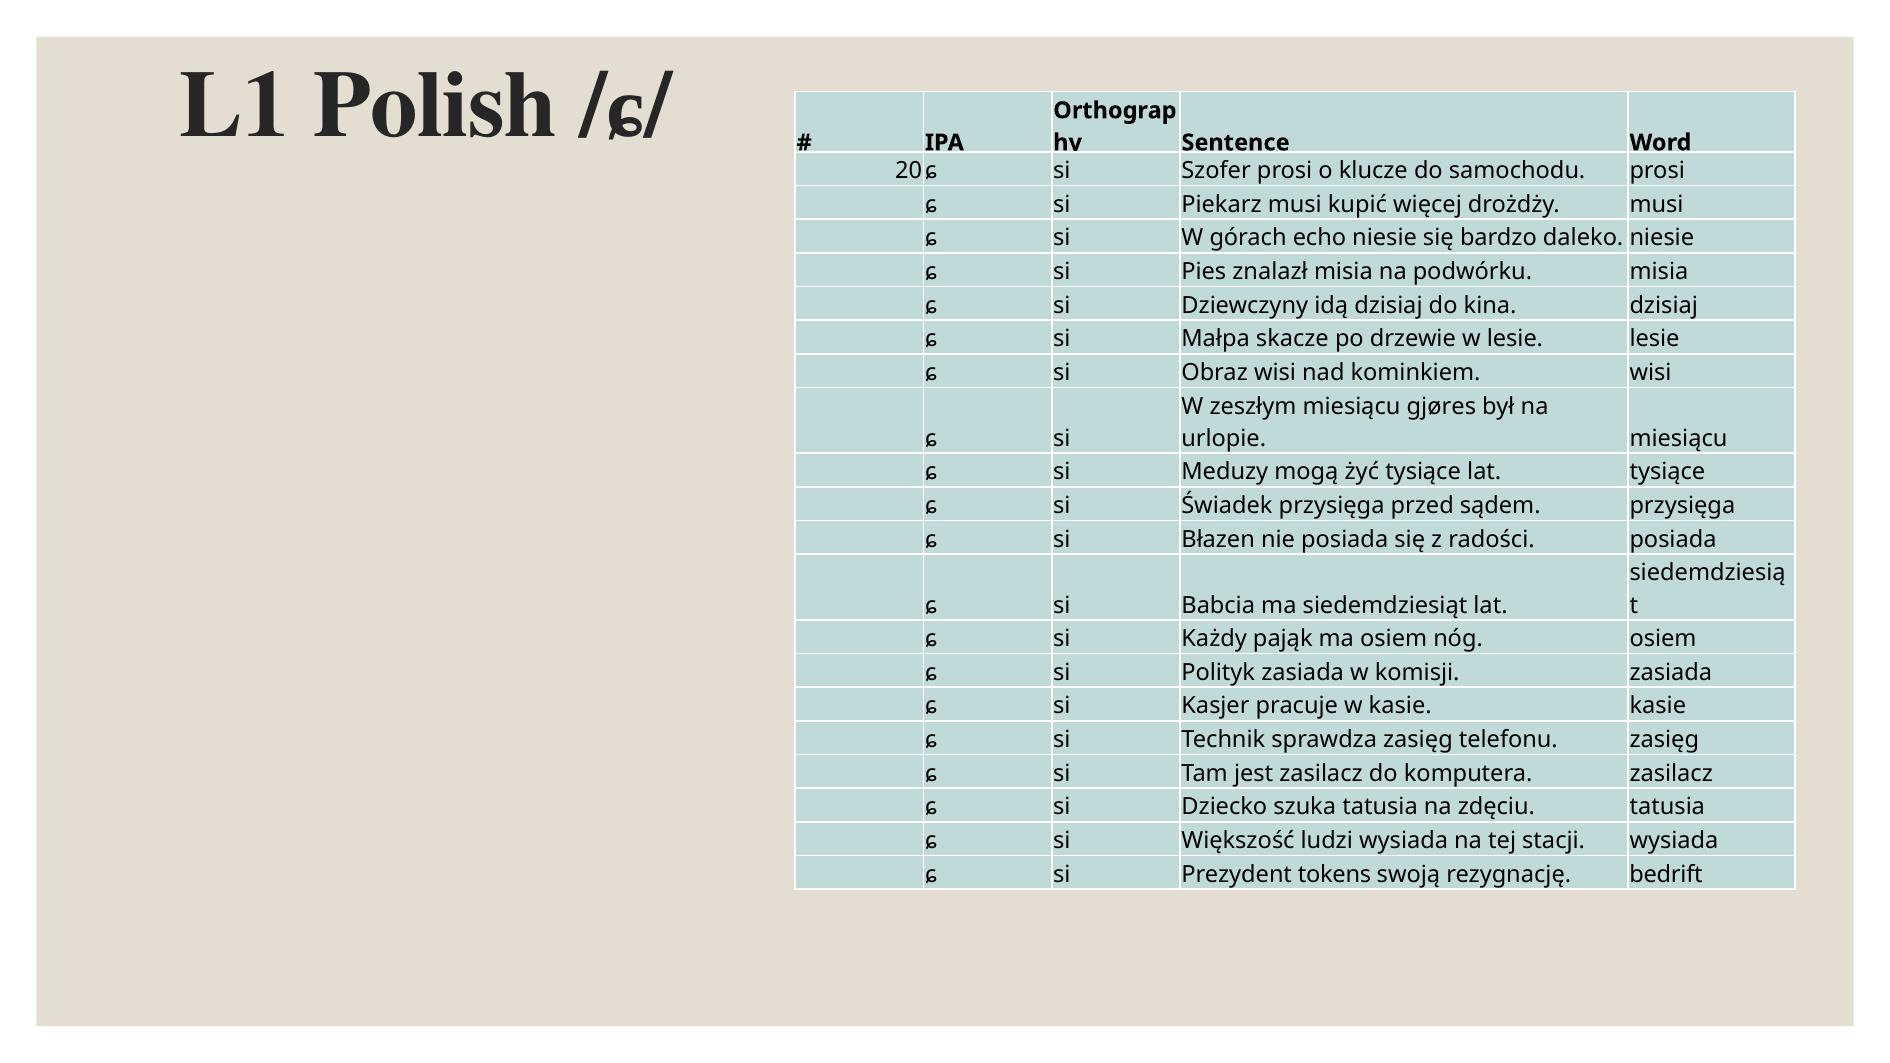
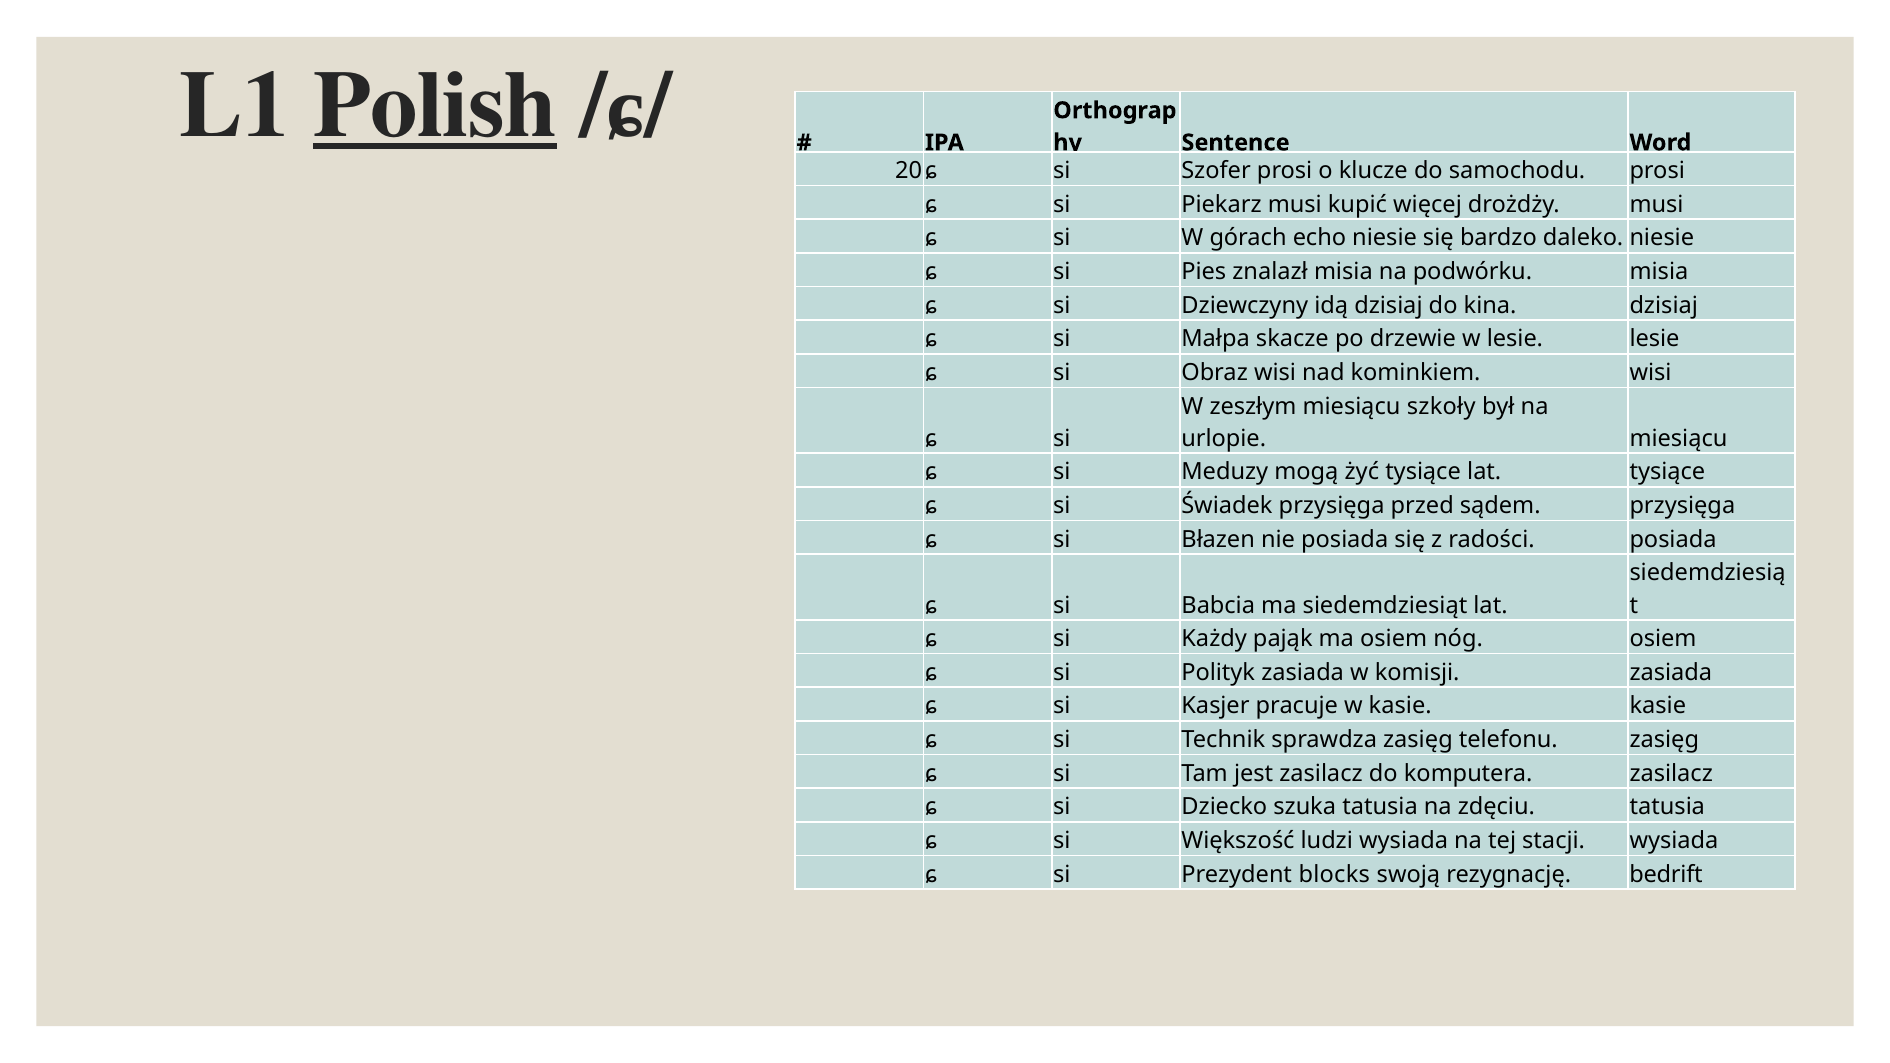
Polish underline: none -> present (435, 106)
gjøres: gjøres -> szkoły (1441, 406)
tokens: tokens -> blocks (1334, 875)
